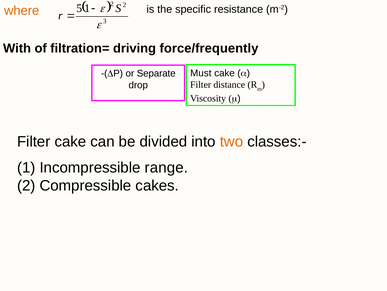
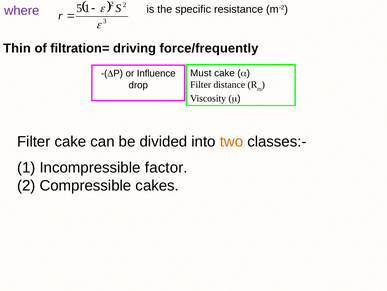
where colour: orange -> purple (22, 11)
With: With -> Thin (17, 48)
Separate: Separate -> Influence (156, 73)
range: range -> factor (166, 167)
